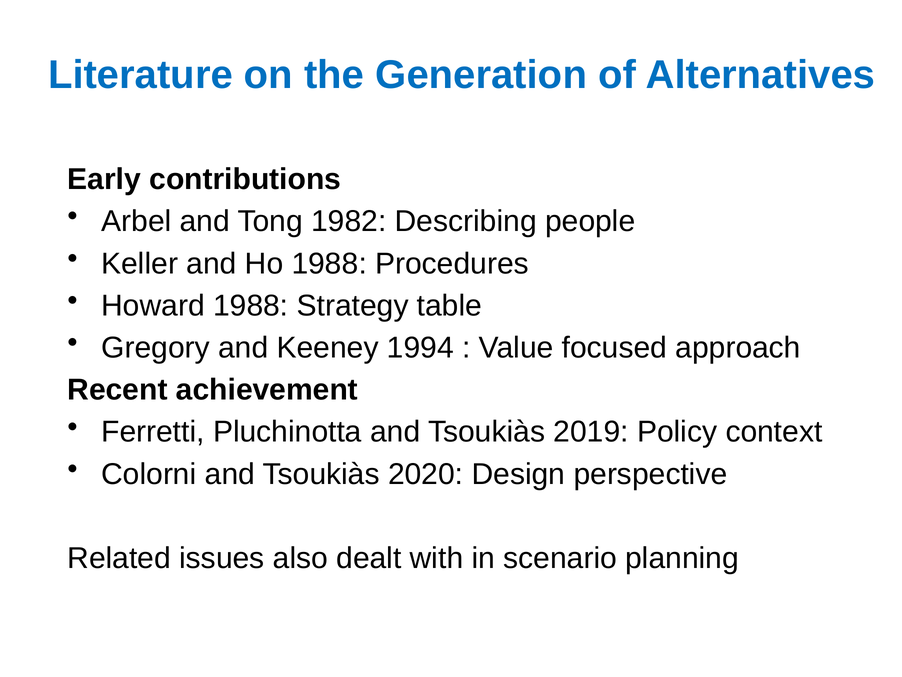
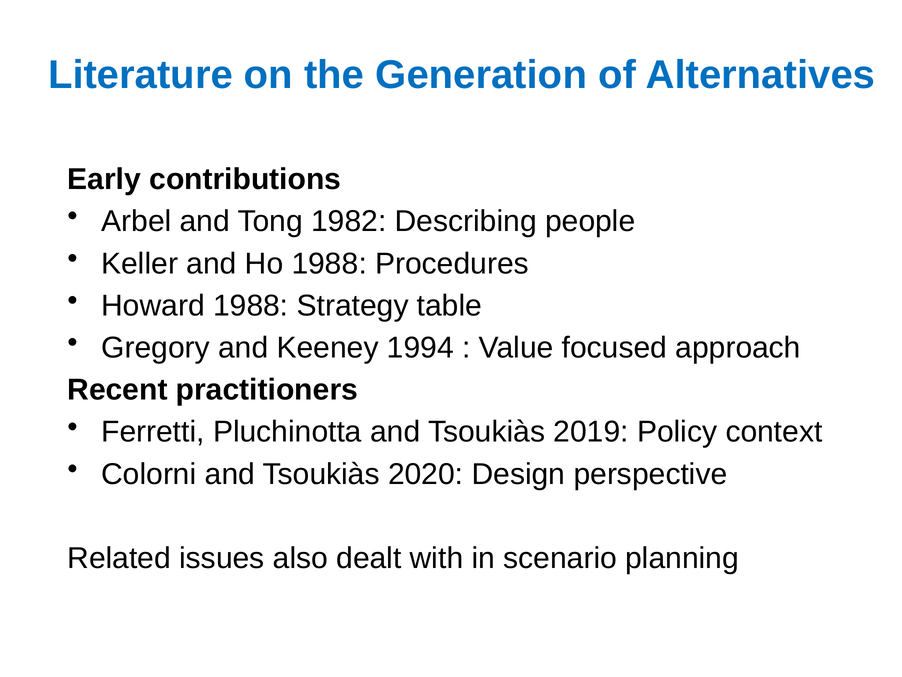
achievement: achievement -> practitioners (267, 390)
